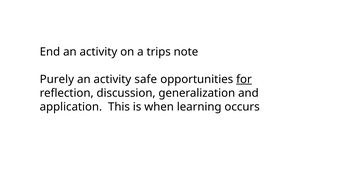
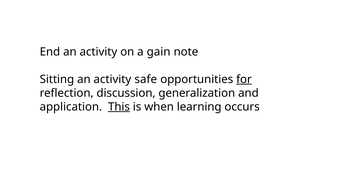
trips: trips -> gain (159, 52)
Purely: Purely -> Sitting (57, 79)
This underline: none -> present (119, 107)
